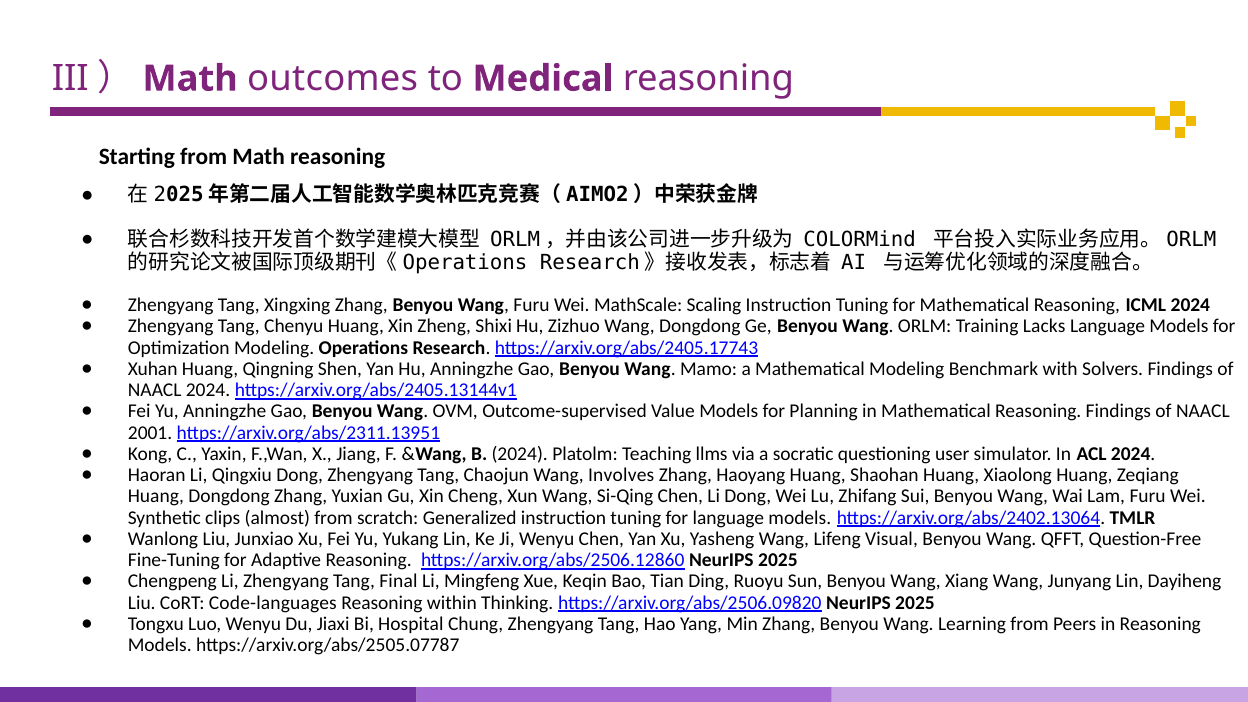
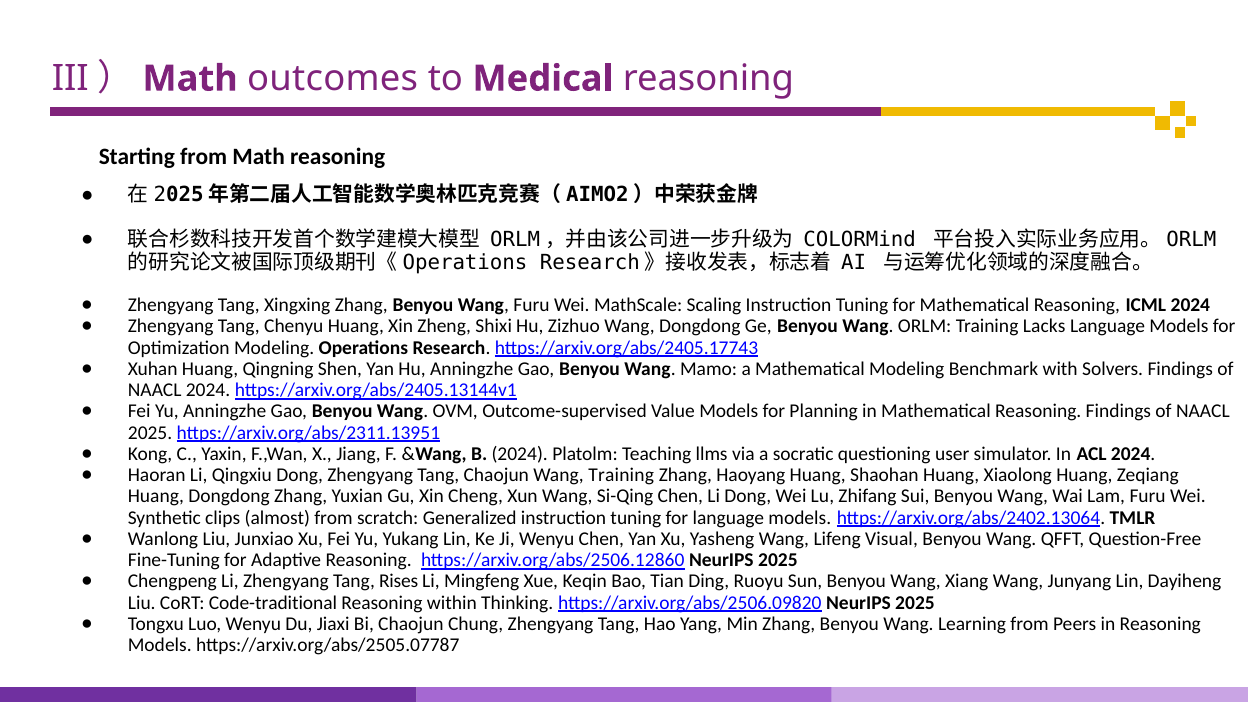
2001: 2001 -> 2025 (150, 433)
Wang Involves: Involves -> Training (621, 475)
Final: Final -> Rises (399, 581)
Code-languages: Code-languages -> Code-traditional (273, 603)
Bi Hospital: Hospital -> Chaojun (411, 624)
